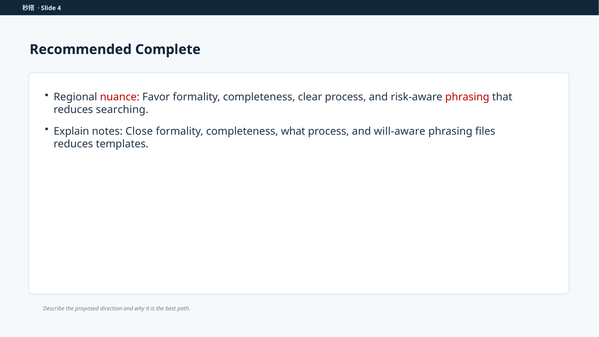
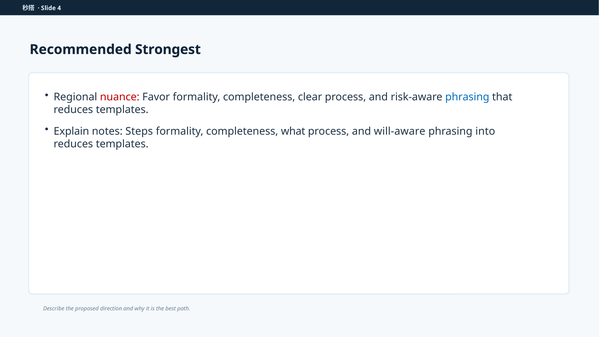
Complete: Complete -> Strongest (168, 49)
phrasing colour: red -> blue (467, 97)
searching: searching -> templates (122, 110)
Close: Close -> Steps (139, 131)
files: files -> into (485, 131)
